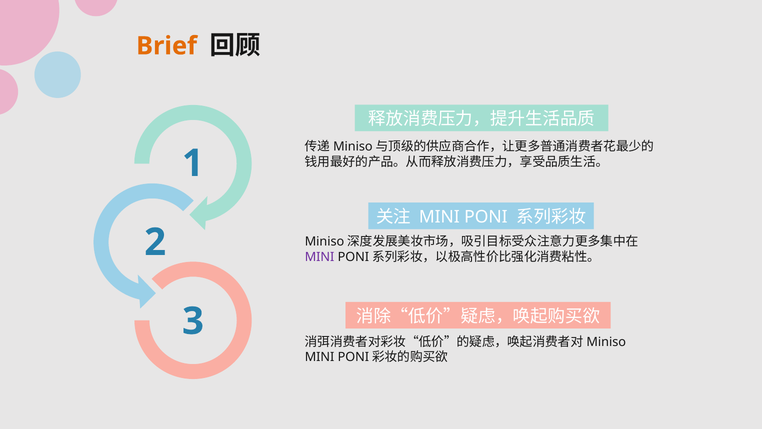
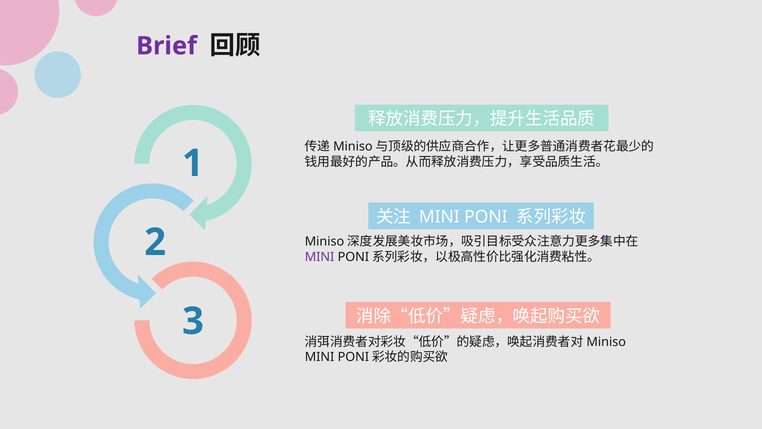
Brief colour: orange -> purple (167, 46)
